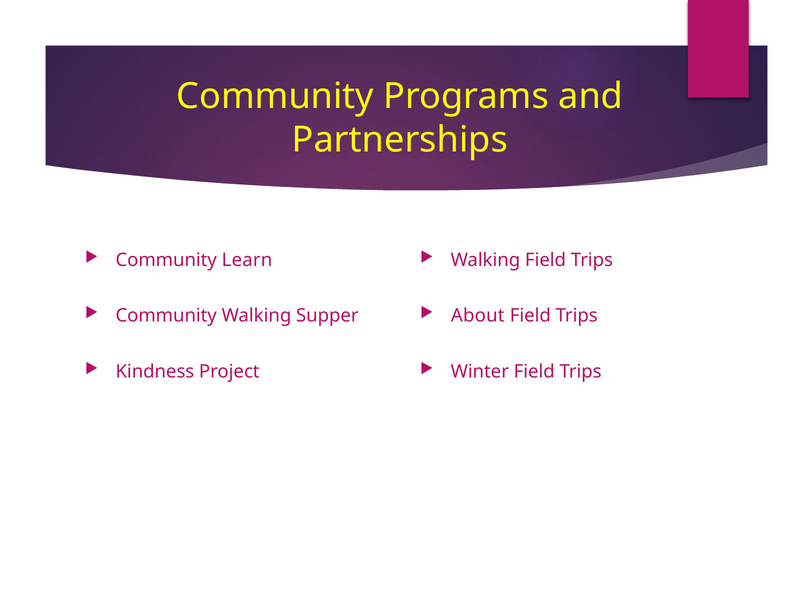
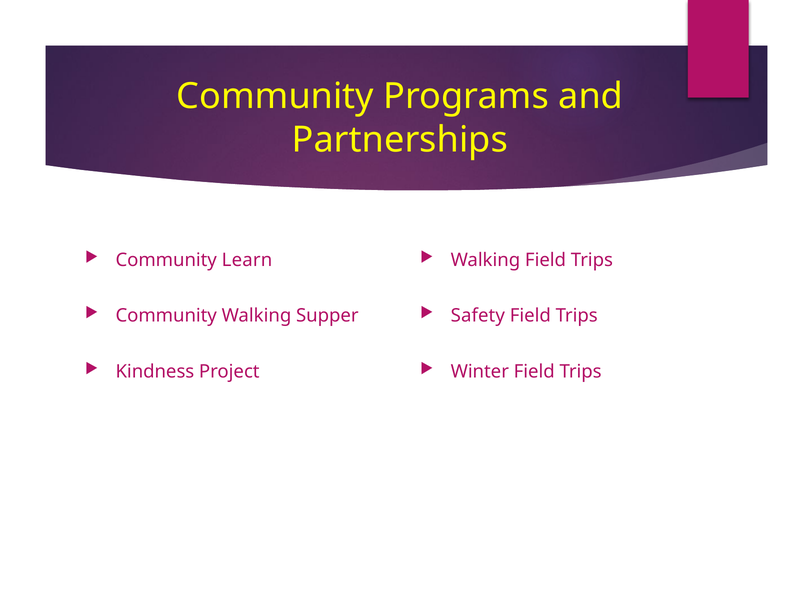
About: About -> Safety (478, 316)
